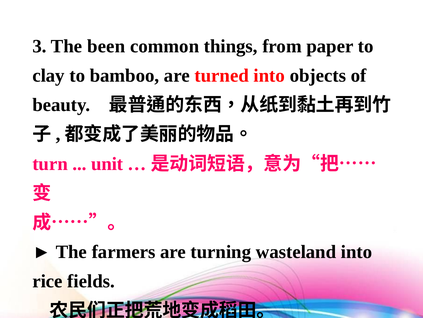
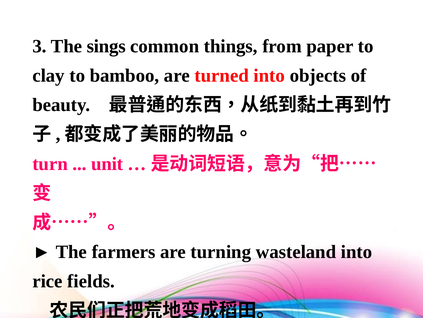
been: been -> sings (106, 46)
